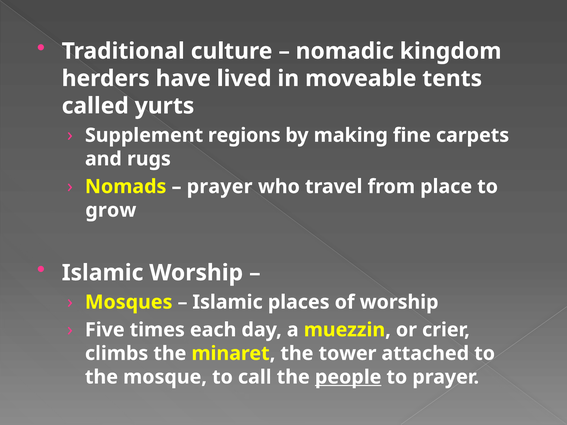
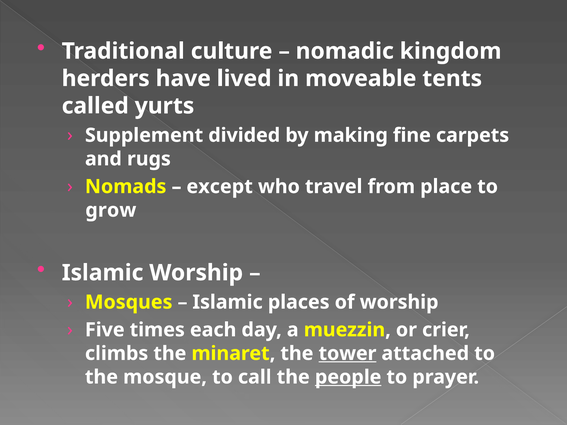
regions: regions -> divided (244, 135)
prayer: prayer -> except (220, 187)
tower underline: none -> present (347, 354)
